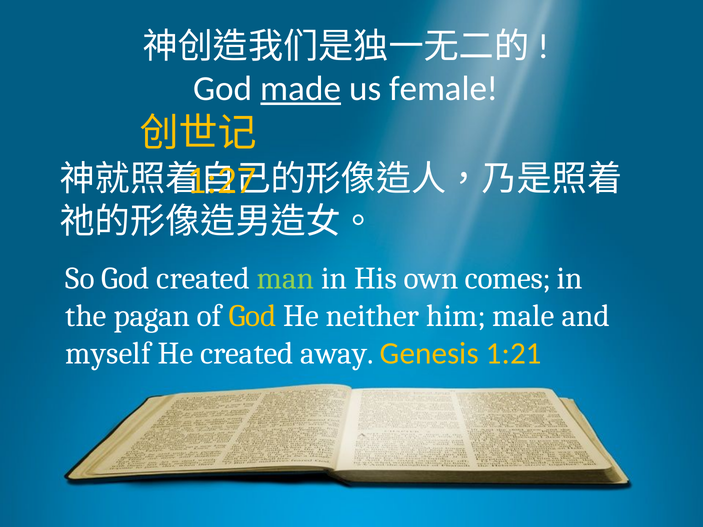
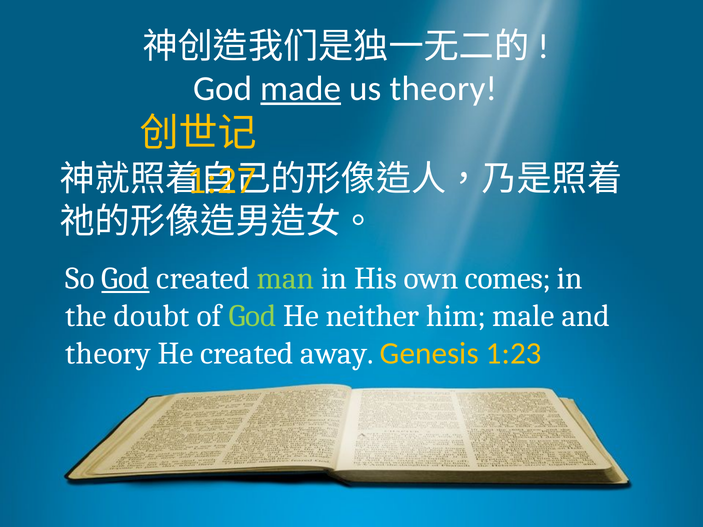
us female: female -> theory (443, 89)
God underline: none -> present (125, 279)
pagan: pagan -> doubt (152, 316)
God colour: yellow -> light green (253, 316)
myself: myself -> theory (108, 354)
1:21: 1:21 -> 1:23 (514, 354)
